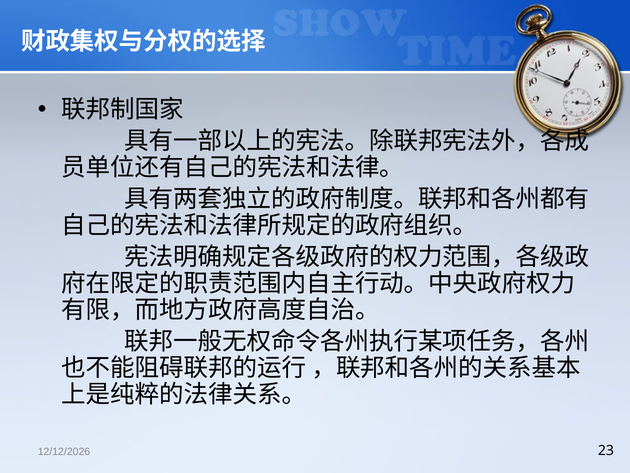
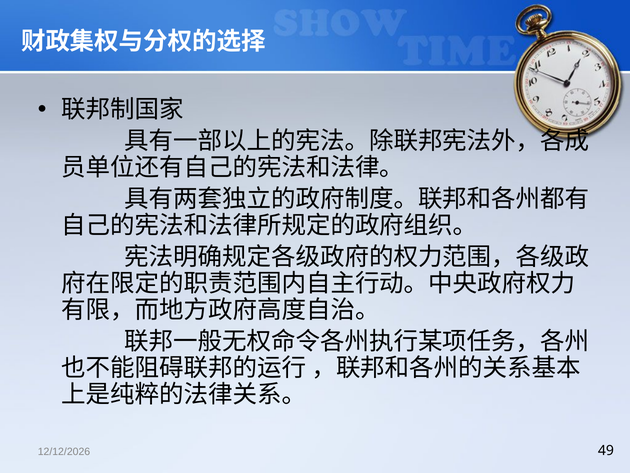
23: 23 -> 49 (606, 450)
